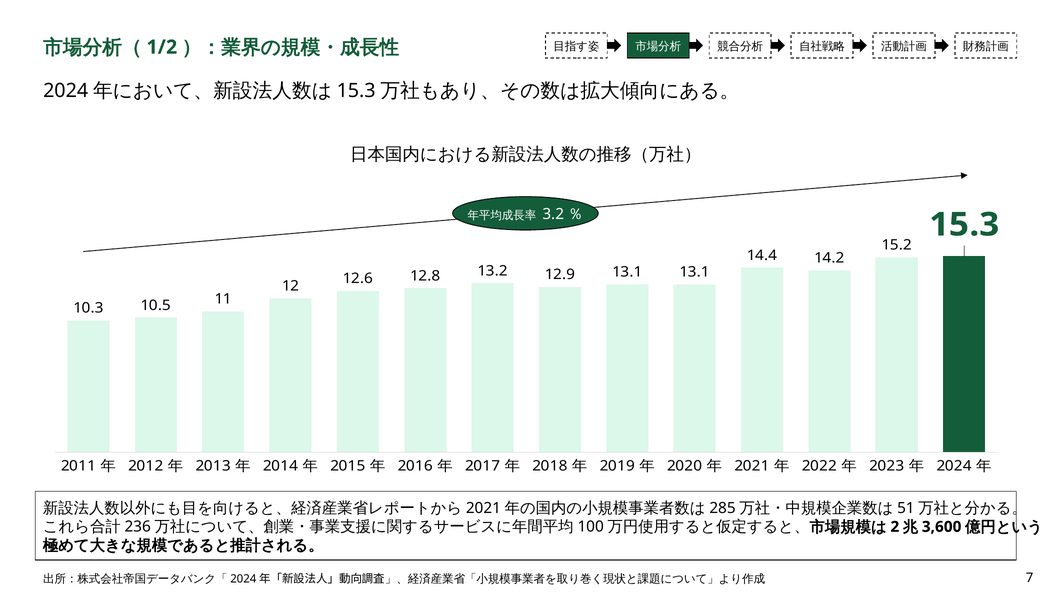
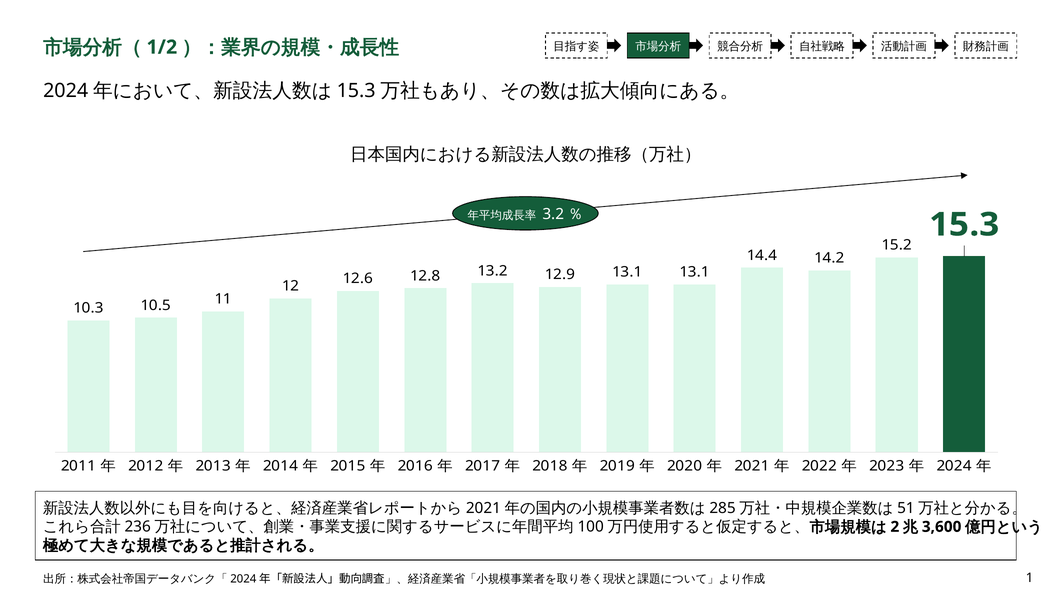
7: 7 -> 1 (1030, 578)
